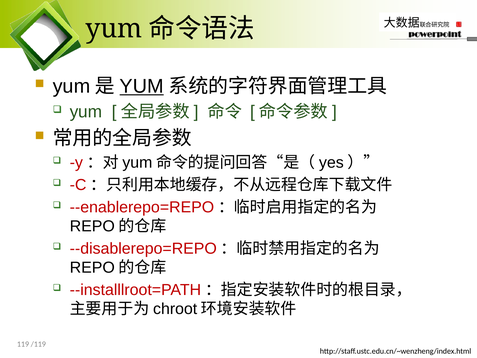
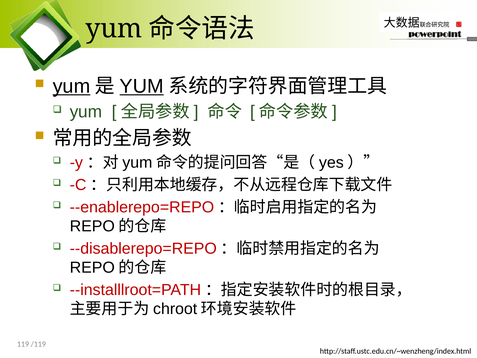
yum underline: none -> present (71, 86)
